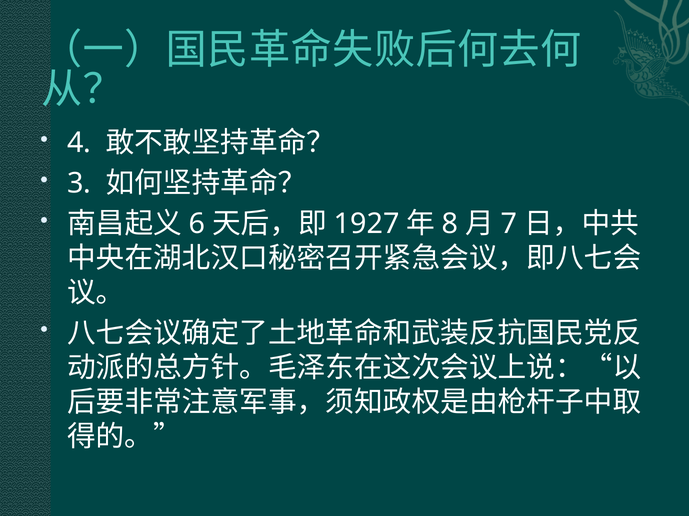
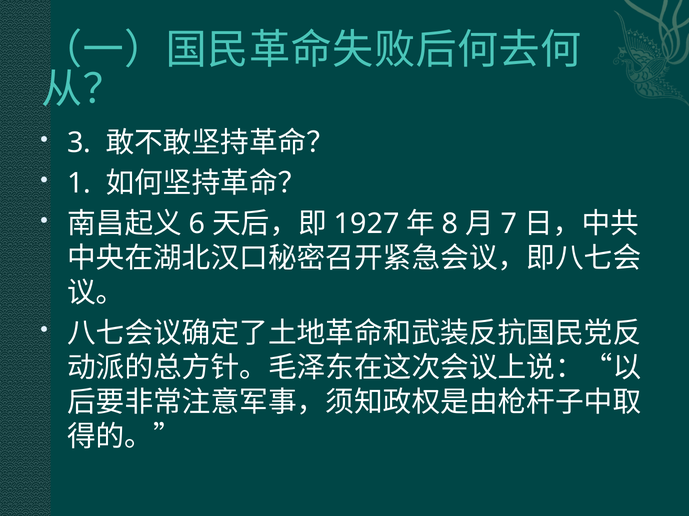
4: 4 -> 3 (79, 143)
3: 3 -> 1 (79, 184)
